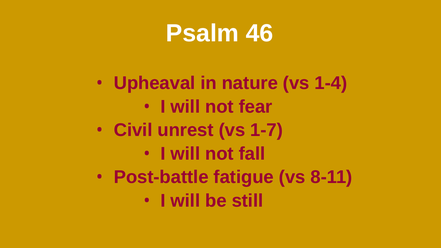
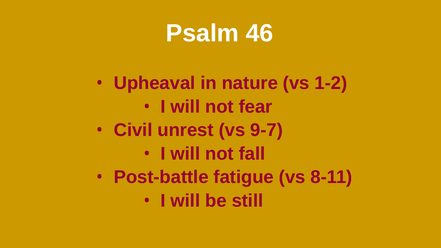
1-4: 1-4 -> 1-2 (331, 83)
1-7: 1-7 -> 9-7 (267, 130)
